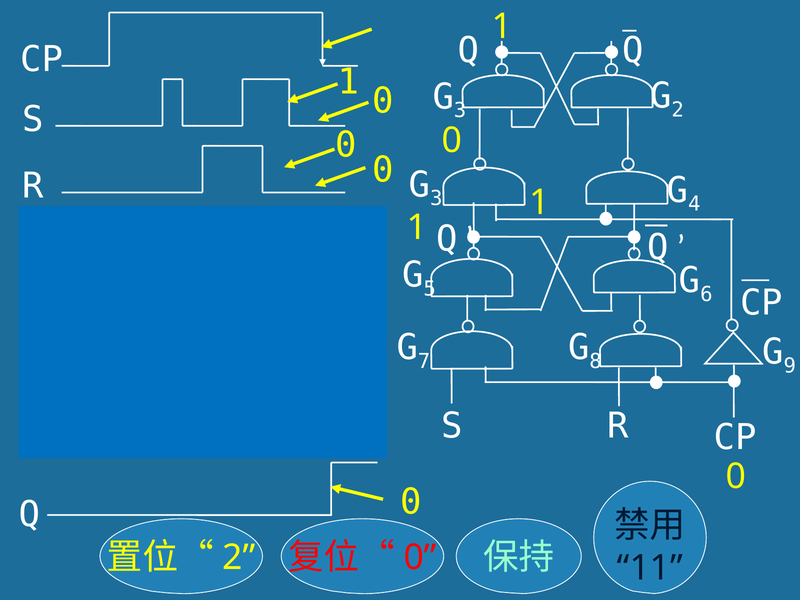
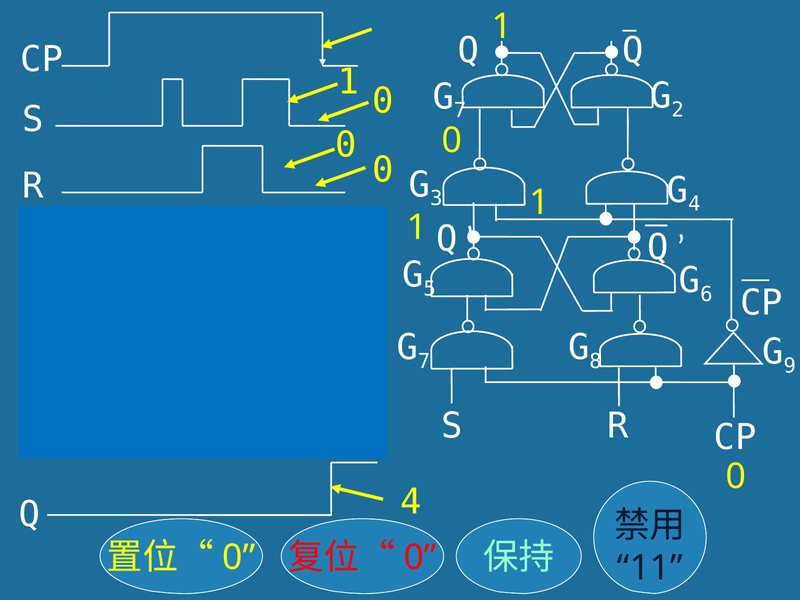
3: 3 -> 7 (460, 111)
0: 0 -> 4 (411, 502)
2: 2 -> 0 (239, 558)
